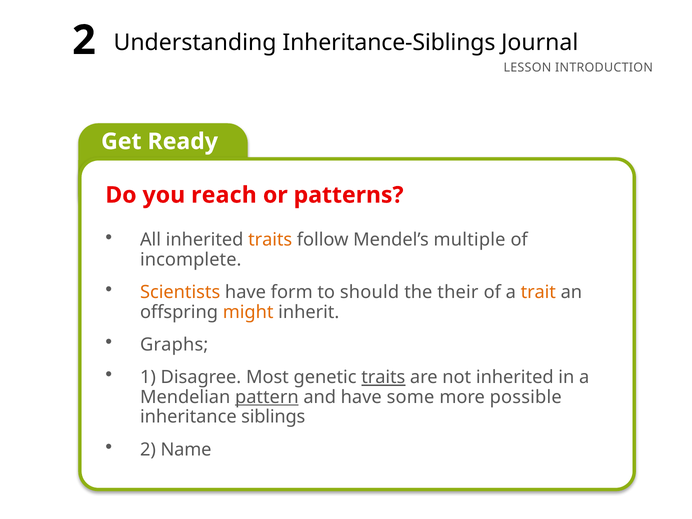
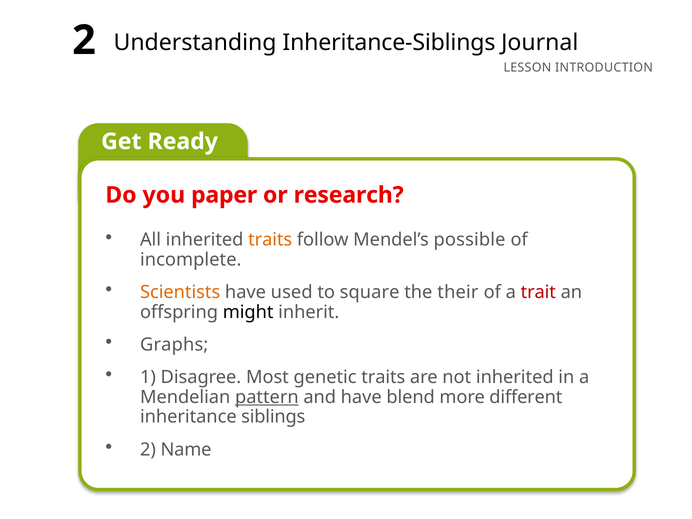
reach: reach -> paper (224, 195)
patterns: patterns -> research (349, 195)
multiple: multiple -> possible (470, 240)
form: form -> used (292, 292)
should: should -> square (370, 292)
trait colour: orange -> red (538, 292)
might colour: orange -> black (248, 312)
traits underline: present -> none (383, 377)
some: some -> blend (411, 397)
possible: possible -> different (526, 397)
